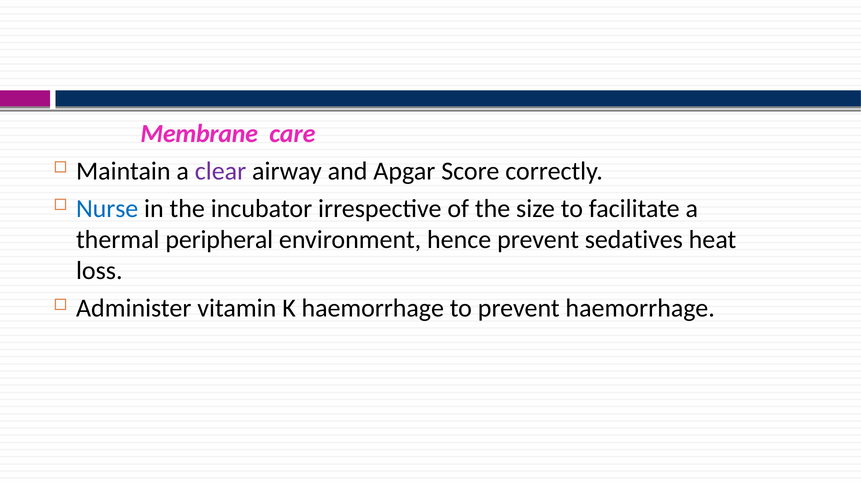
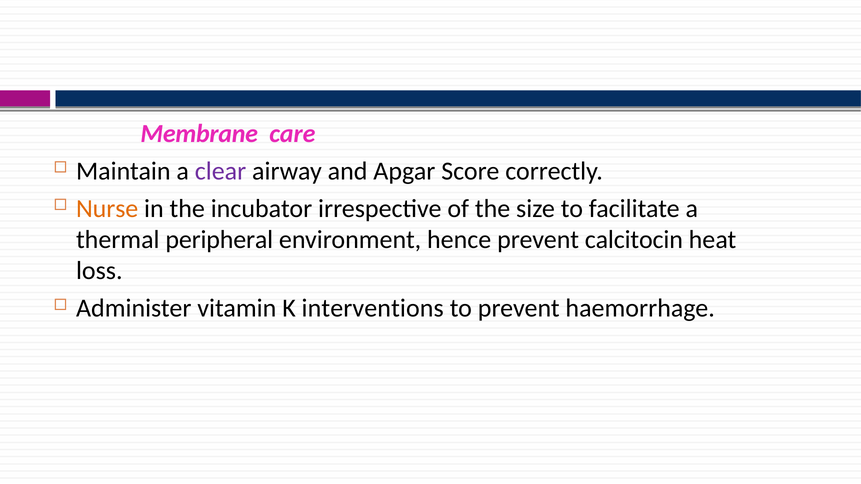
Nurse colour: blue -> orange (107, 209)
sedatives: sedatives -> calcitocin (634, 240)
K haemorrhage: haemorrhage -> interventions (373, 309)
